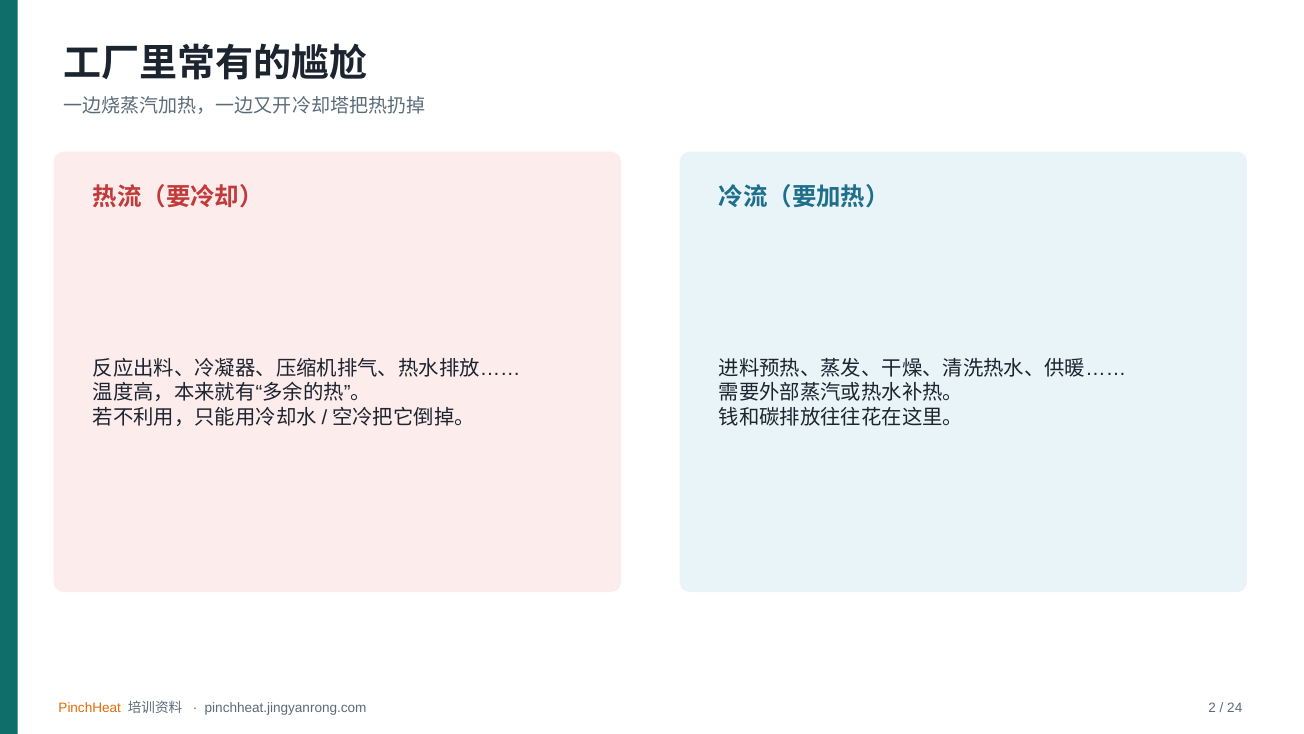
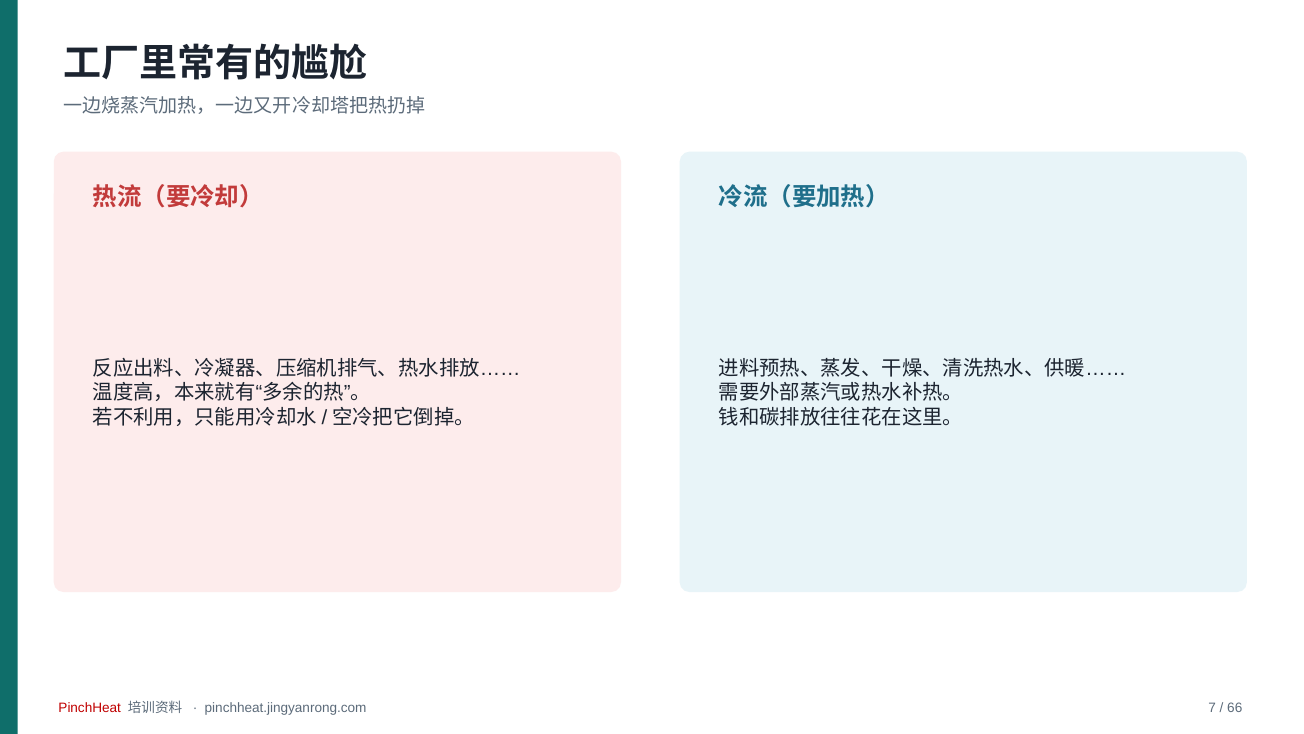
PinchHeat colour: orange -> red (90, 708)
2: 2 -> 7 (1212, 708)
24: 24 -> 66 (1235, 708)
